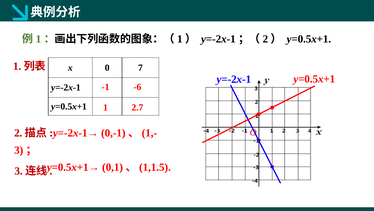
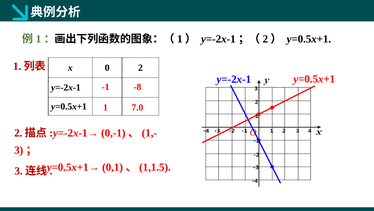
0 7: 7 -> 2 (140, 67)
-6: -6 -> -8 (137, 87)
2.7: 2.7 -> 7.0 (137, 107)
